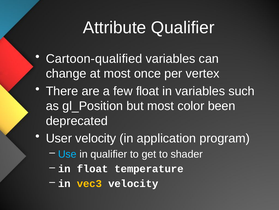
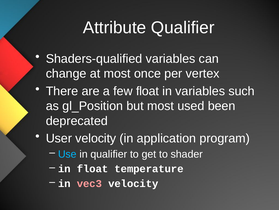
Cartoon-qualified: Cartoon-qualified -> Shaders-qualified (94, 59)
color: color -> used (191, 106)
vec3 colour: yellow -> pink (89, 183)
